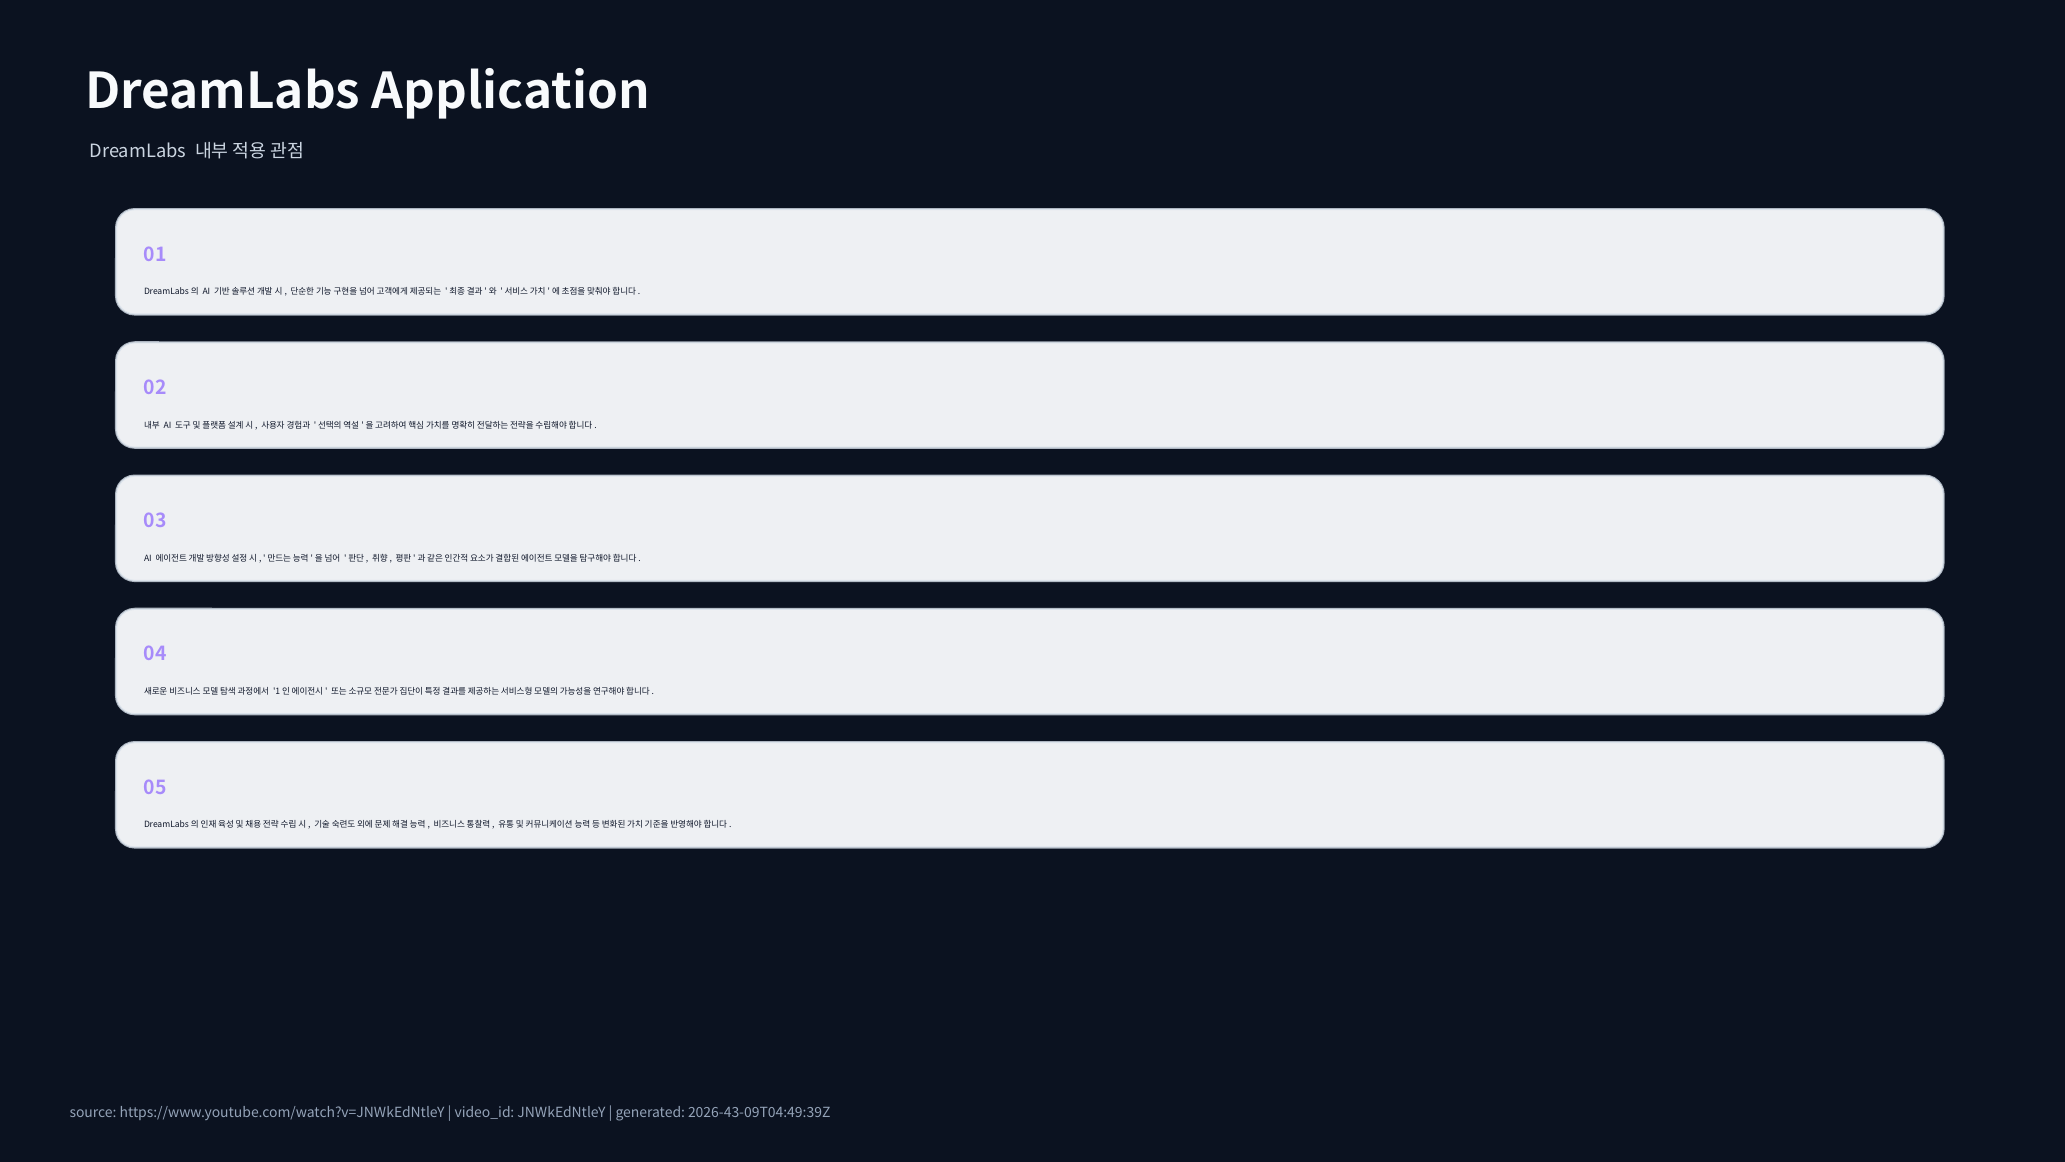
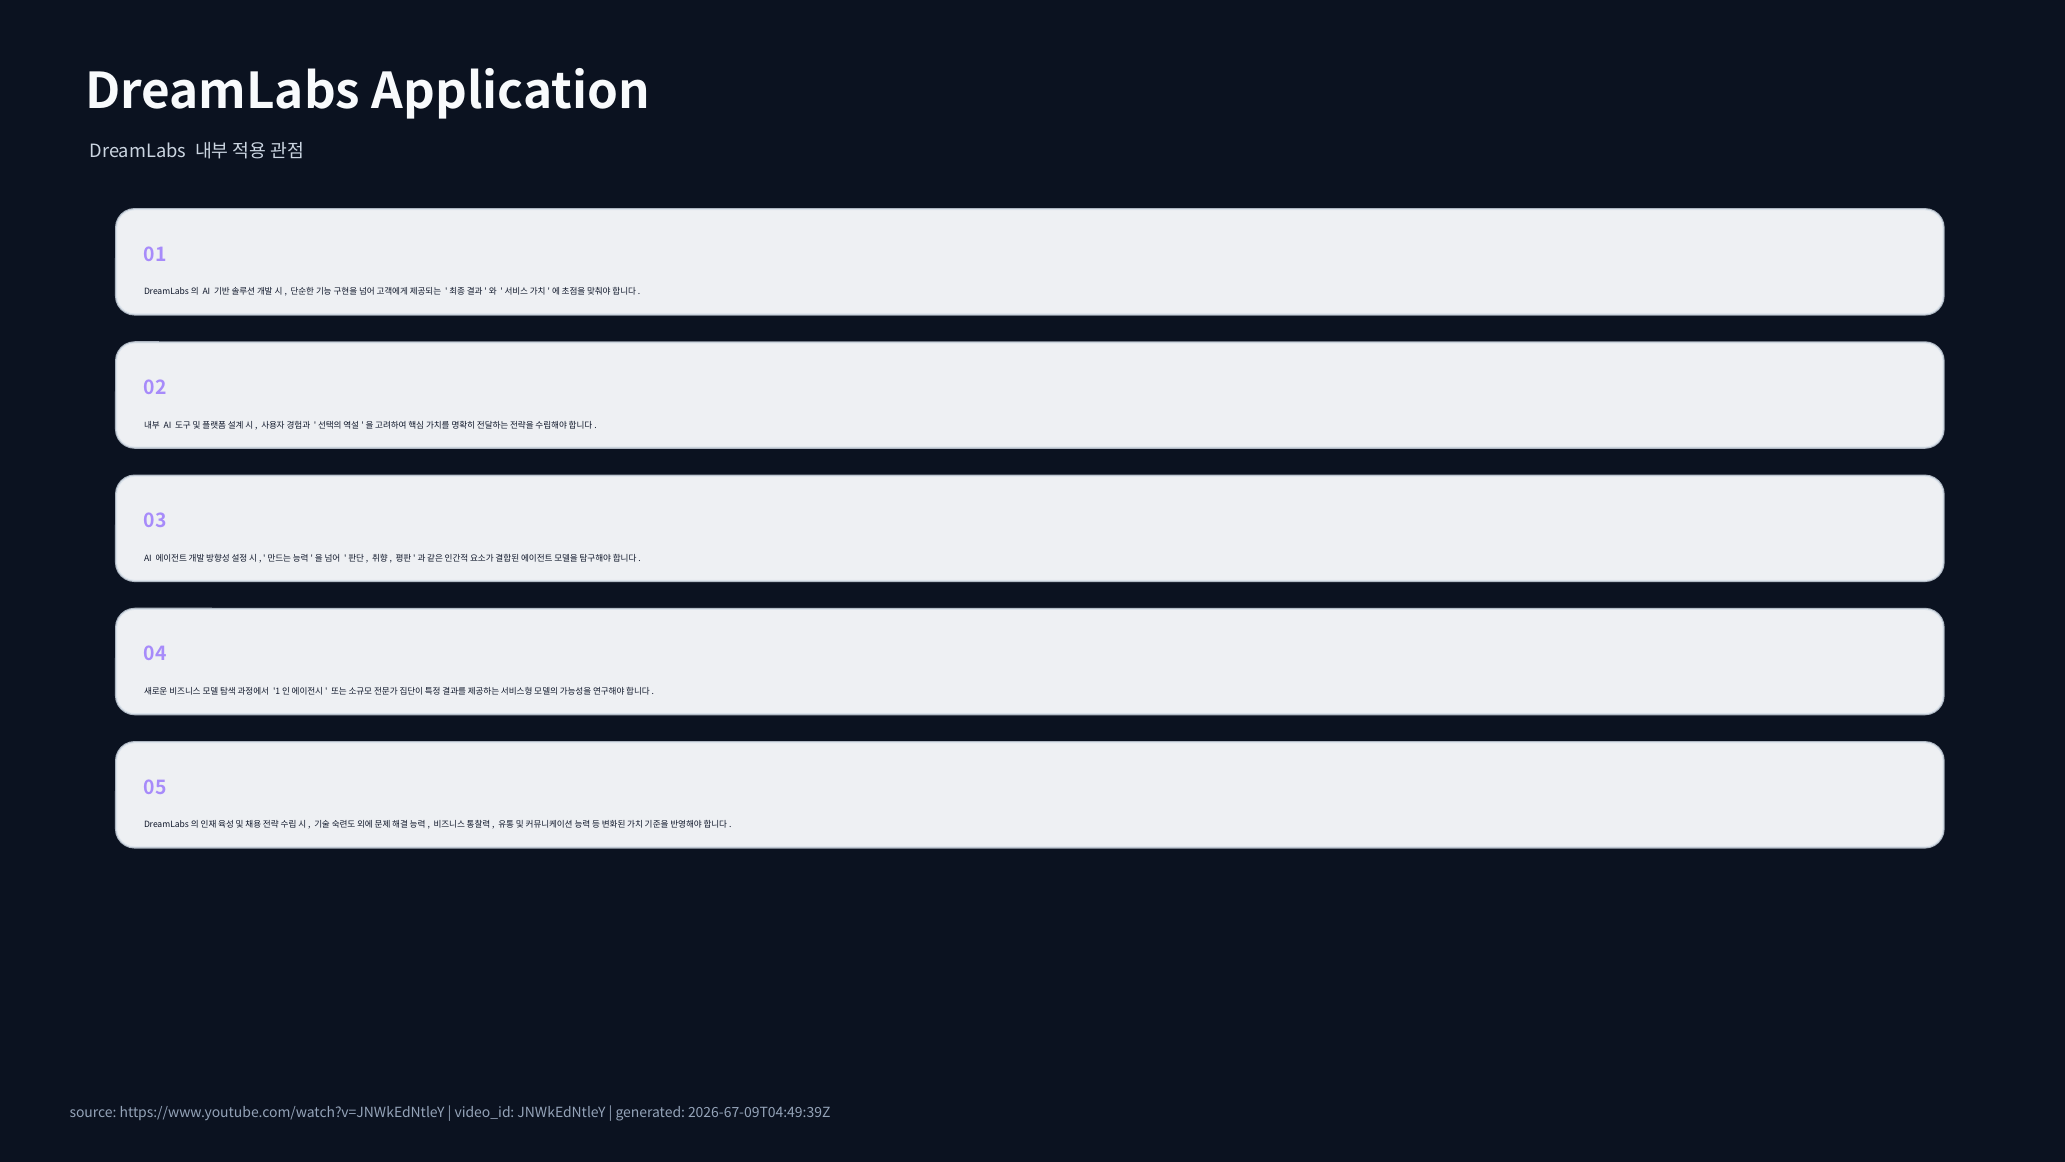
2026-43-09T04:49:39Z: 2026-43-09T04:49:39Z -> 2026-67-09T04:49:39Z (759, 1112)
